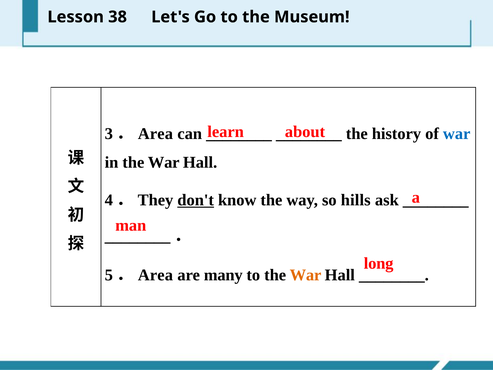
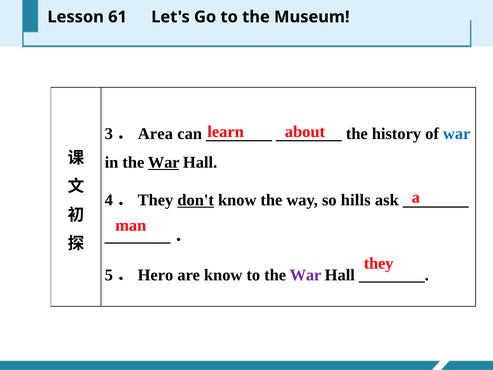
38: 38 -> 61 (118, 17)
War underline: none -> present (164, 162)
long: long -> they (379, 263)
Area: Area -> Hero (155, 275)
are many: many -> know (223, 275)
War colour: orange -> purple (305, 275)
